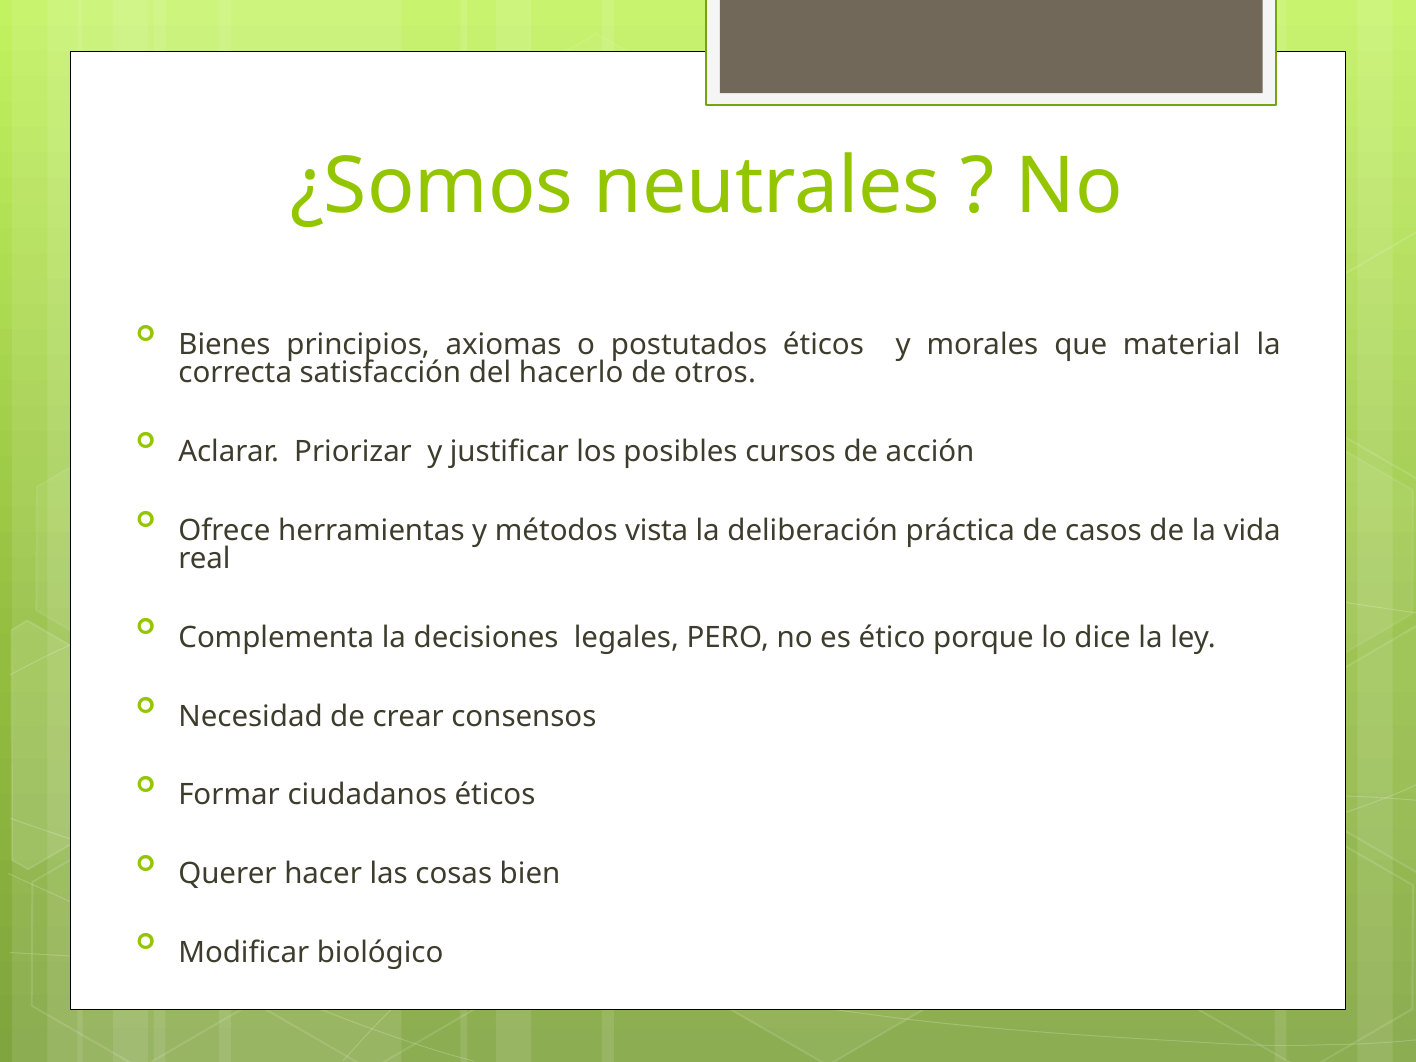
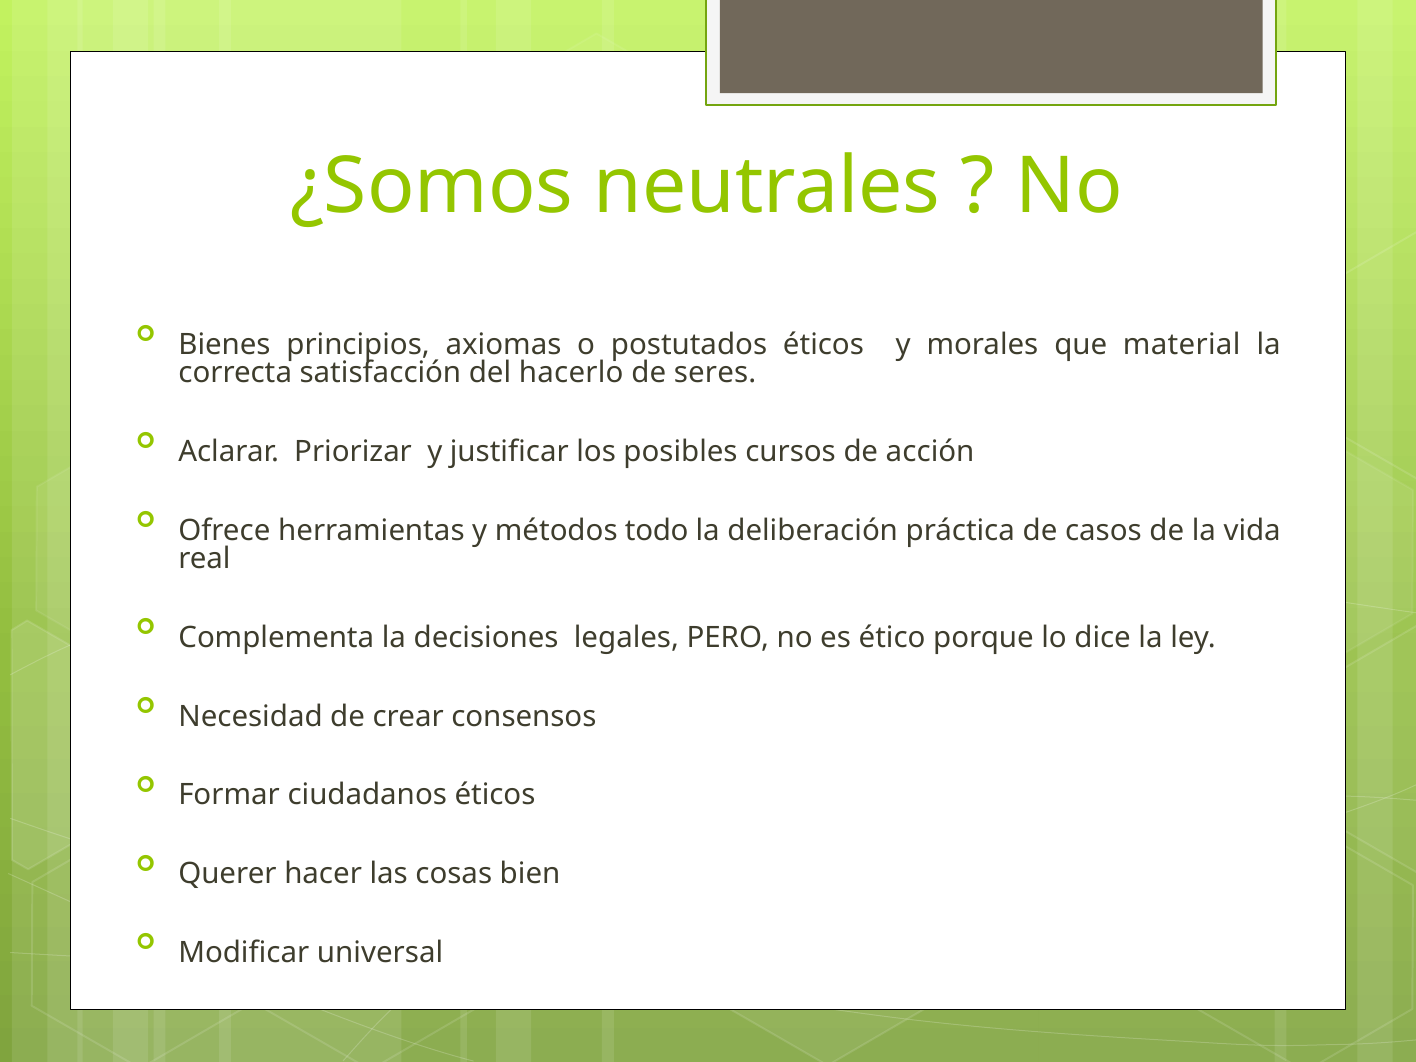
otros: otros -> seres (715, 373)
vista: vista -> todo (657, 530)
biológico: biológico -> universal (380, 953)
